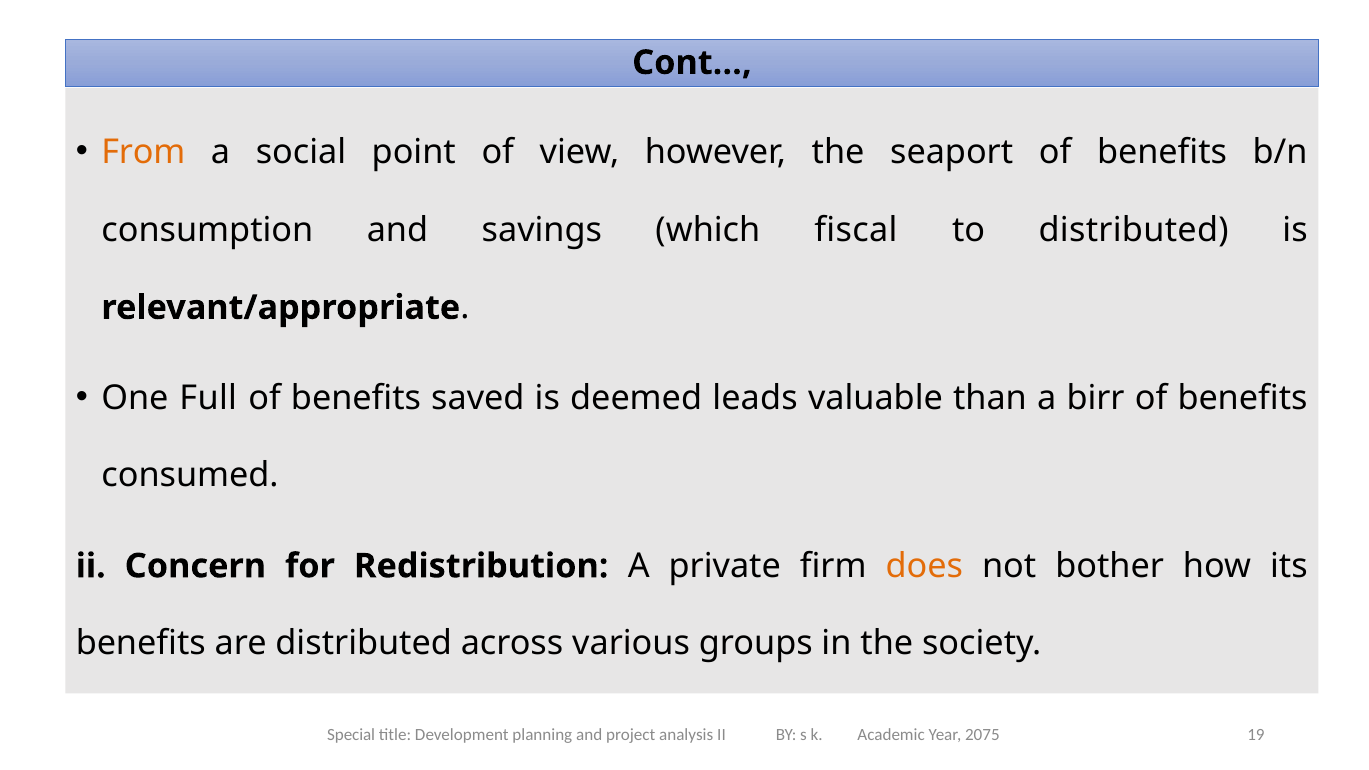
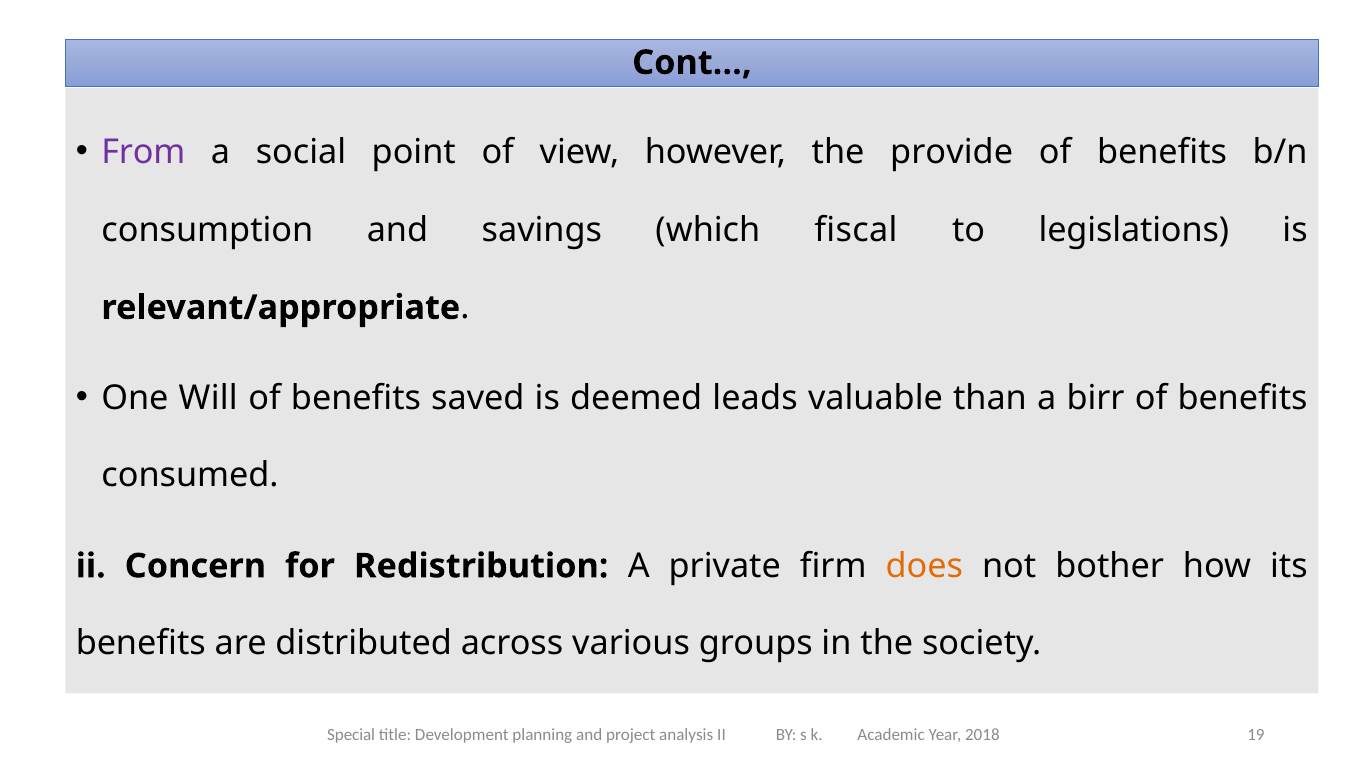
From colour: orange -> purple (143, 152)
seaport: seaport -> provide (952, 152)
to distributed: distributed -> legislations (1134, 230)
Full: Full -> Will (208, 398)
2075: 2075 -> 2018 (982, 735)
